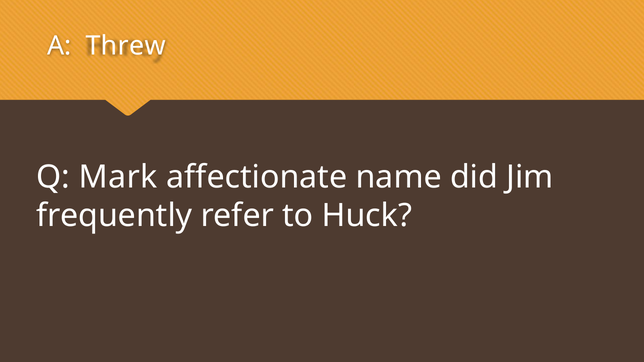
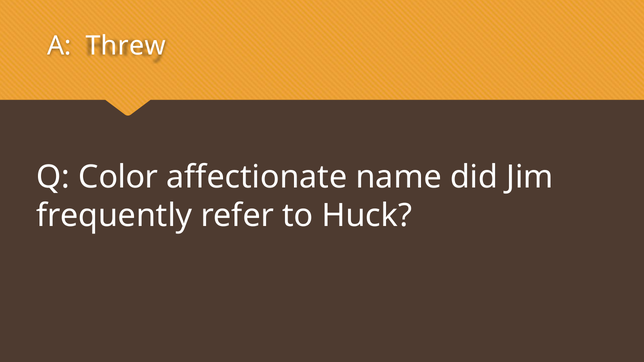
Mark: Mark -> Color (118, 177)
